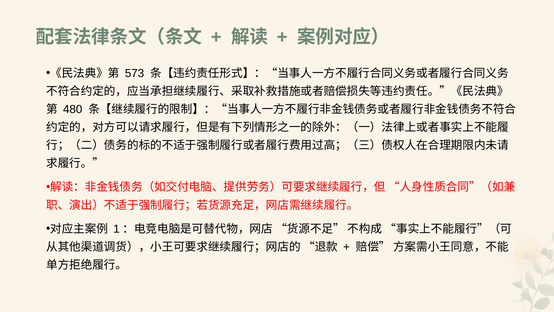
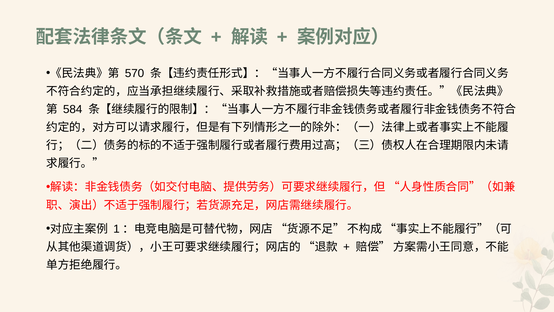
573: 573 -> 570 (135, 73)
480: 480 -> 584 (73, 109)
